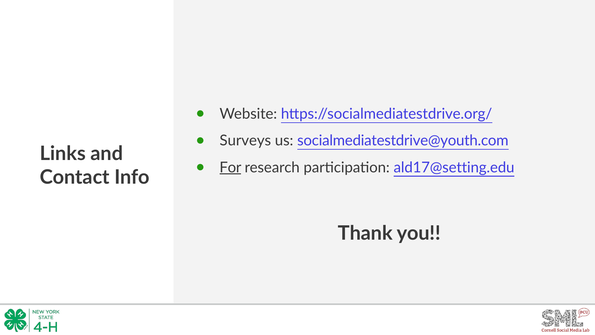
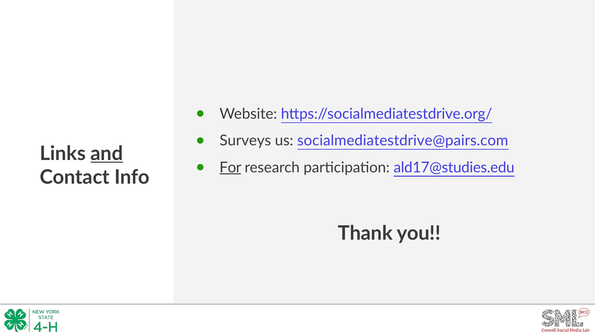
socialmediatestdrive@youth.com: socialmediatestdrive@youth.com -> socialmediatestdrive@pairs.com (403, 141)
and underline: none -> present (107, 153)
ald17@setting.edu: ald17@setting.edu -> ald17@studies.edu (454, 167)
